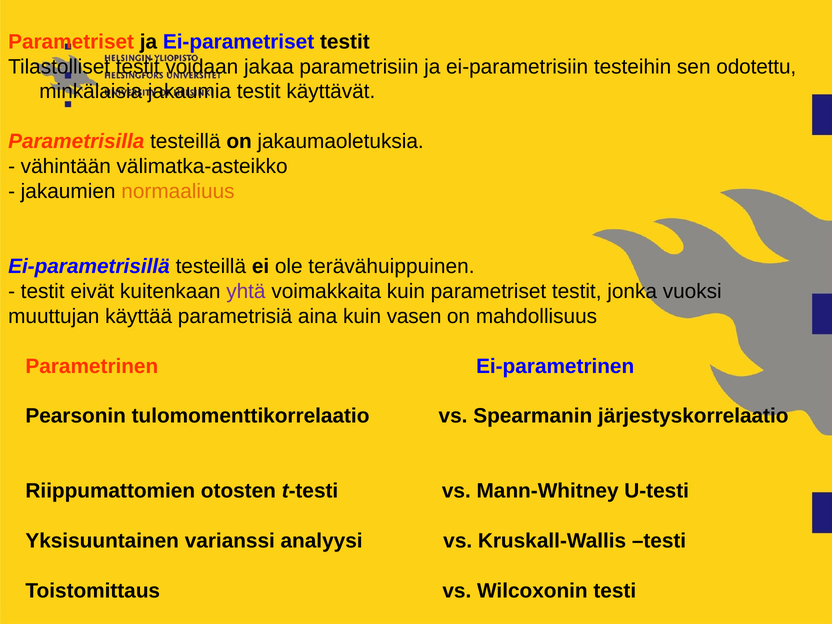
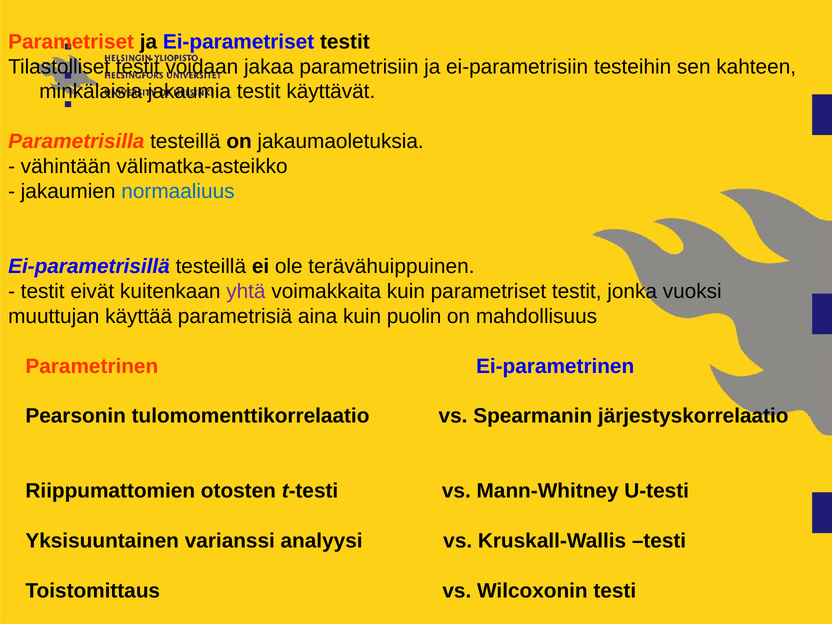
odotettu: odotettu -> kahteen (756, 67)
normaaliuus colour: orange -> blue (178, 191)
vasen: vasen -> puolin (414, 316)
